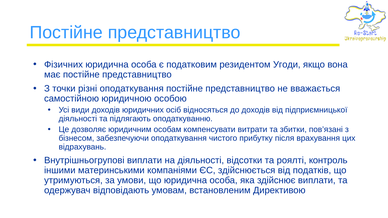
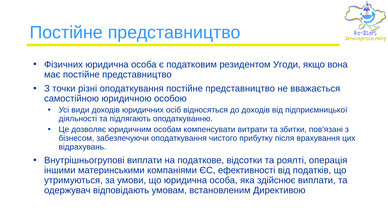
на діяльності: діяльності -> податкове (201, 160)
контроль: контроль -> операція (328, 160)
здійснюється: здійснюється -> ефективності (247, 170)
